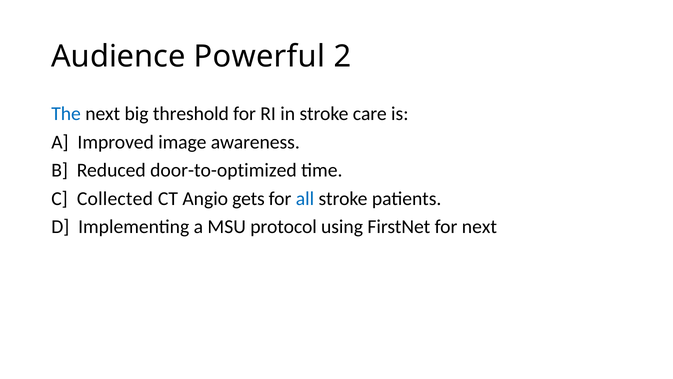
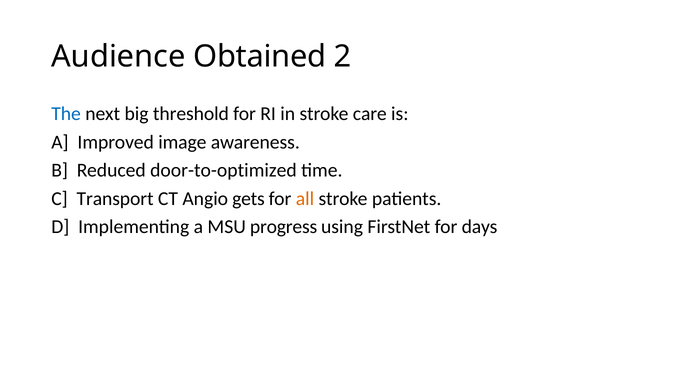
Powerful: Powerful -> Obtained (260, 57)
Collected: Collected -> Transport (115, 198)
all colour: blue -> orange (305, 198)
protocol: protocol -> progress (284, 227)
for next: next -> days (480, 227)
